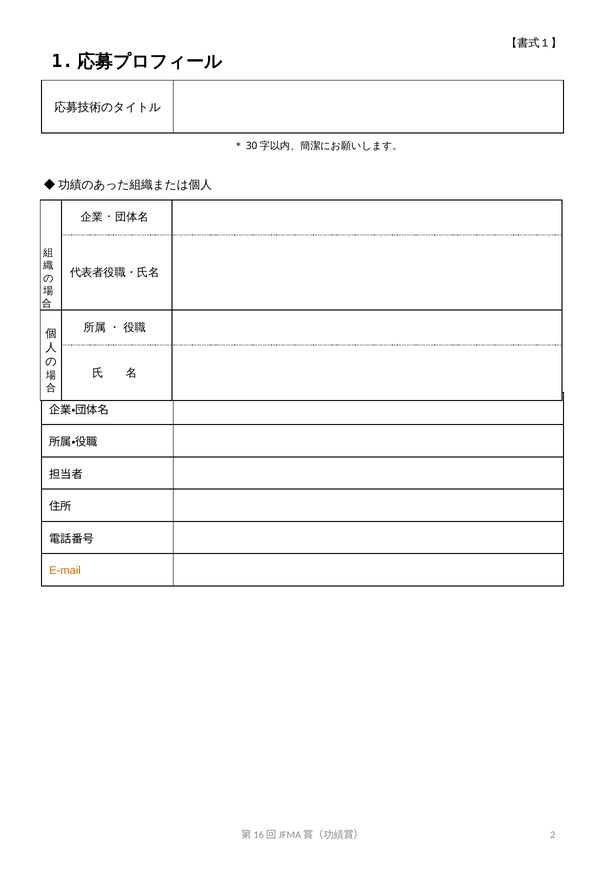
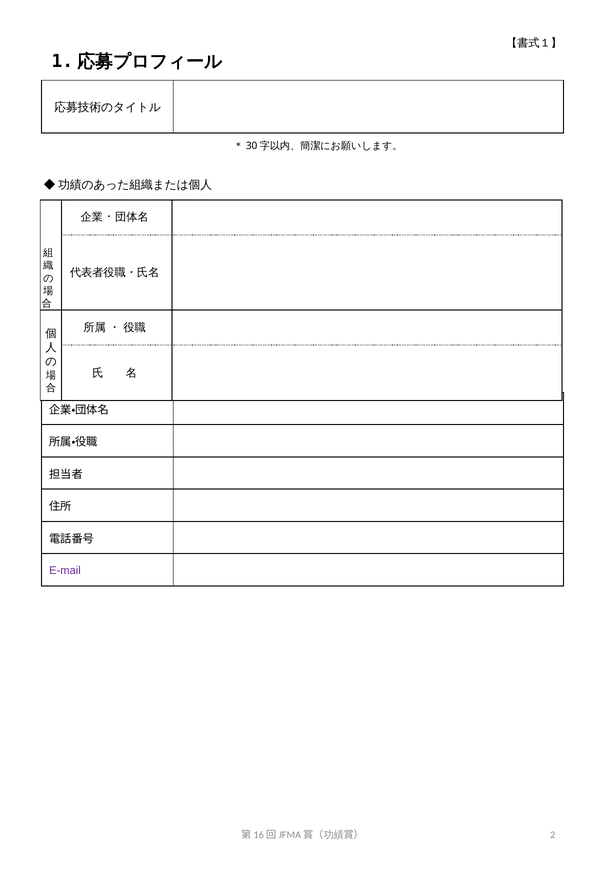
E-mail colour: orange -> purple (65, 570)
